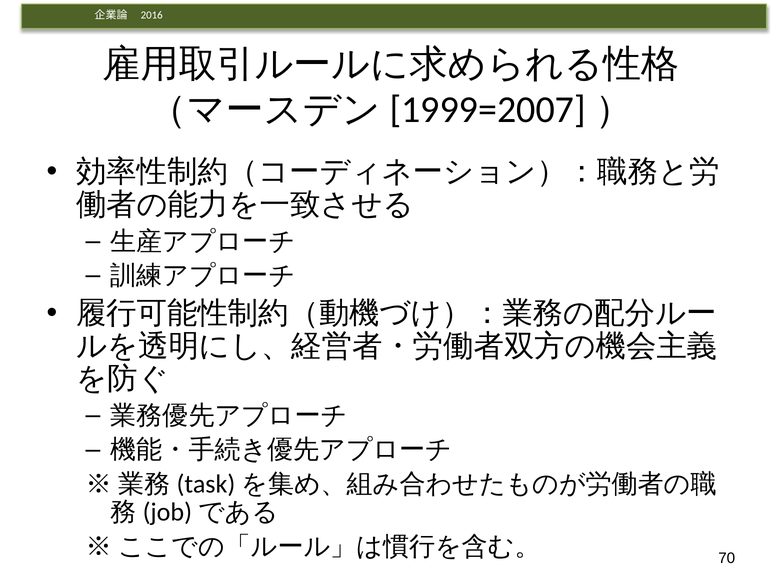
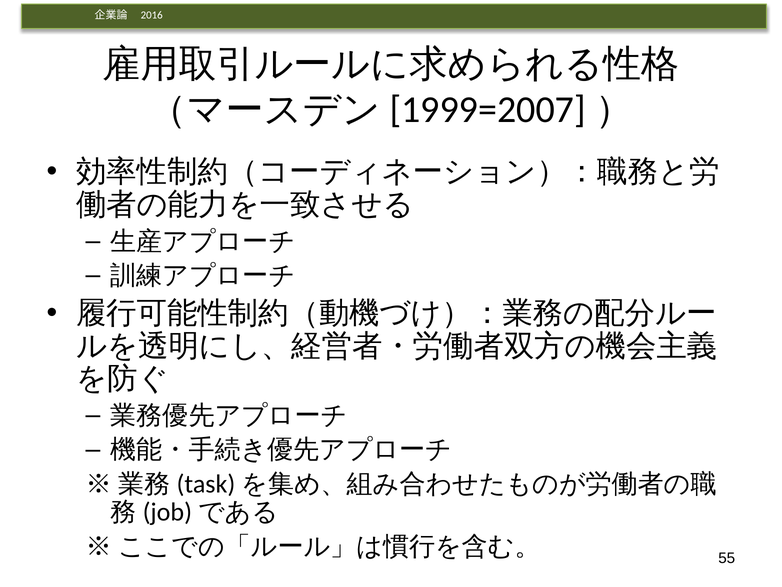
70: 70 -> 55 (727, 558)
